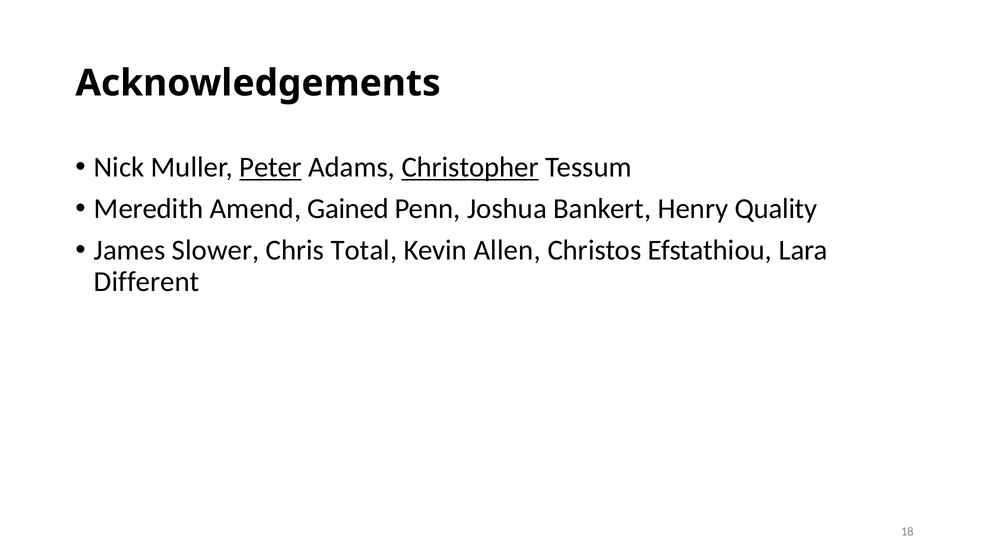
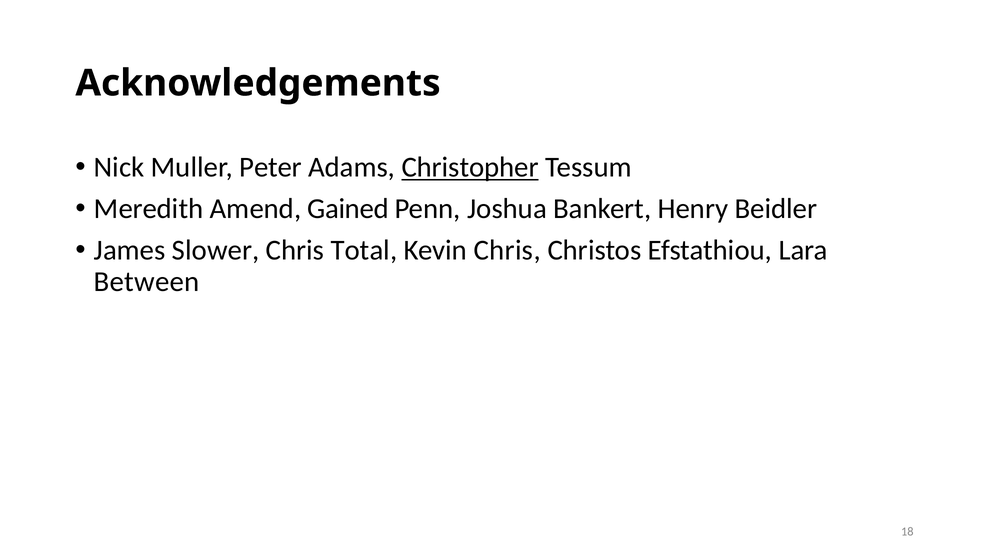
Peter underline: present -> none (271, 167)
Quality: Quality -> Beidler (776, 209)
Kevin Allen: Allen -> Chris (507, 250)
Different: Different -> Between (147, 281)
